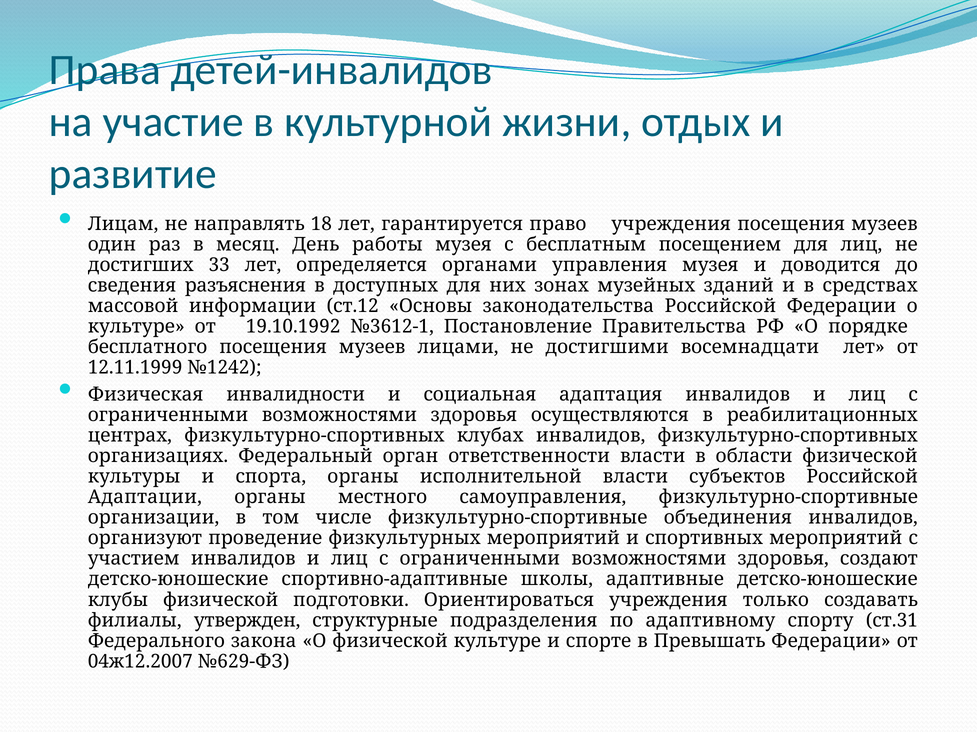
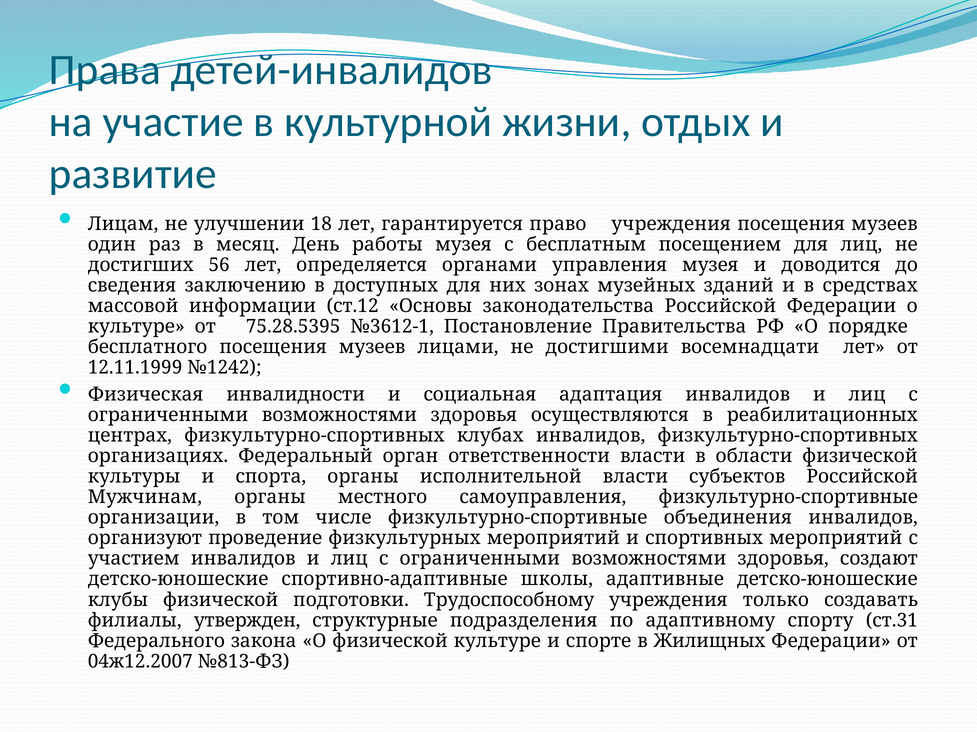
направлять: направлять -> улучшении (249, 224)
33: 33 -> 56 (219, 265)
разъяснения: разъяснения -> заключению (245, 286)
19.10.1992: 19.10.1992 -> 75.28.5395 (293, 327)
Адаптации: Адаптации -> Мужчинам (145, 498)
Ориентироваться: Ориентироваться -> Трудоспособному (509, 600)
Превышать: Превышать -> Жилищных (710, 641)
№629-ФЗ: №629-ФЗ -> №813-ФЗ (244, 662)
